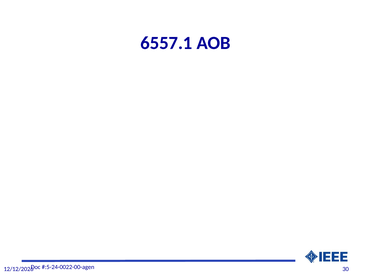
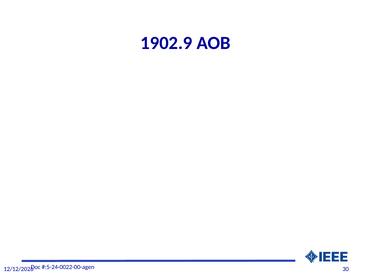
6557.1: 6557.1 -> 1902.9 (166, 43)
